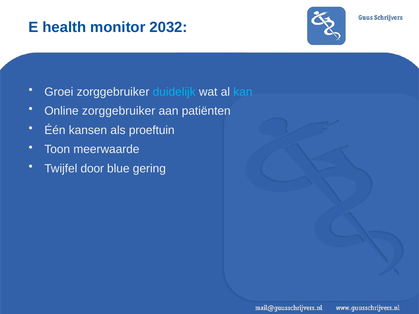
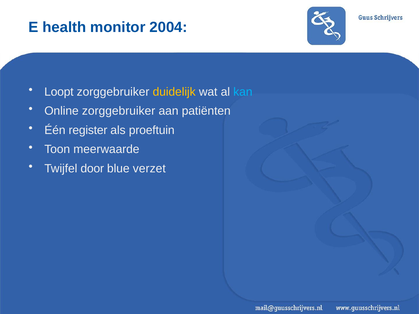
2032: 2032 -> 2004 (168, 27)
Groei: Groei -> Loopt (59, 92)
duidelijk colour: light blue -> yellow (174, 92)
kansen: kansen -> register (88, 130)
gering: gering -> verzet (149, 169)
